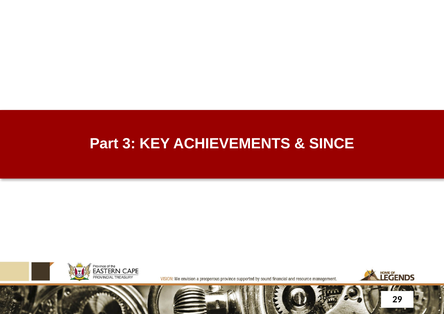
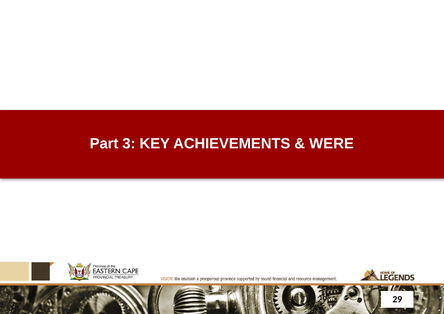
SINCE: SINCE -> WERE (332, 144)
